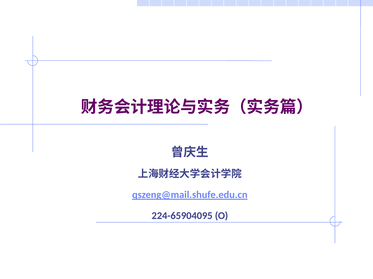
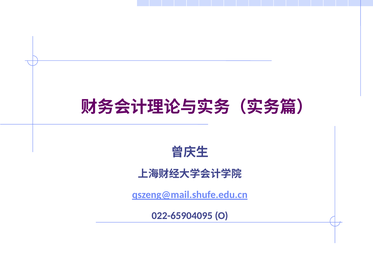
224-65904095: 224-65904095 -> 022-65904095 (182, 216)
